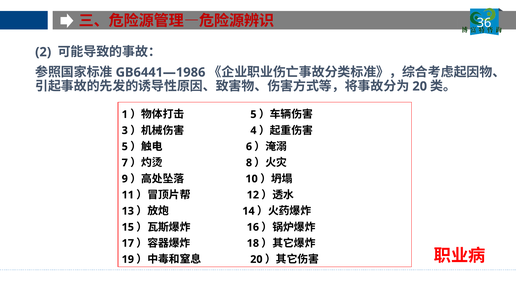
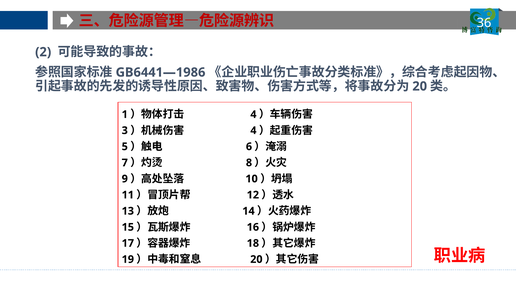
5: 5 -> 4 (253, 114)
